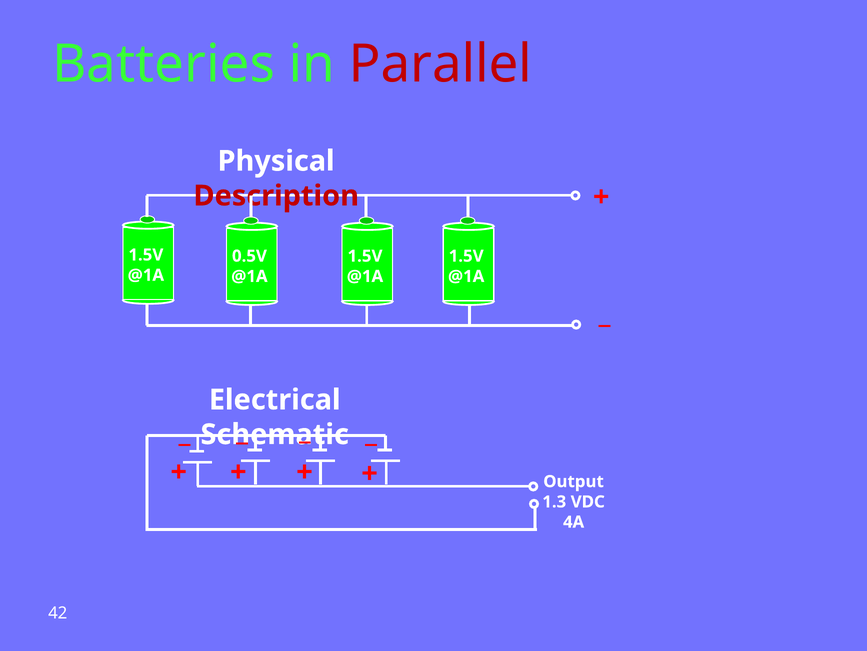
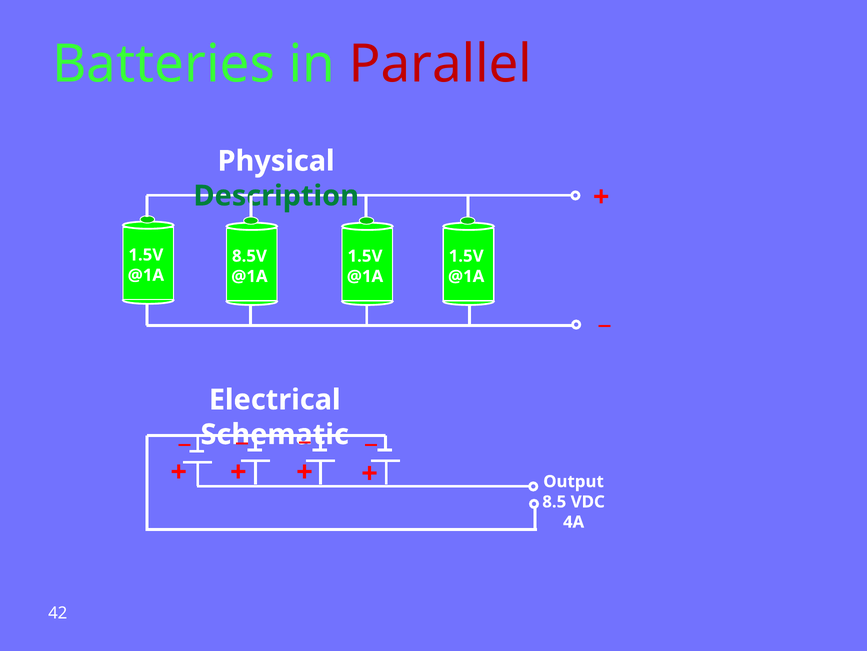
Description colour: red -> green (276, 196)
0.5V: 0.5V -> 8.5V (249, 256)
1.3: 1.3 -> 8.5 (554, 501)
